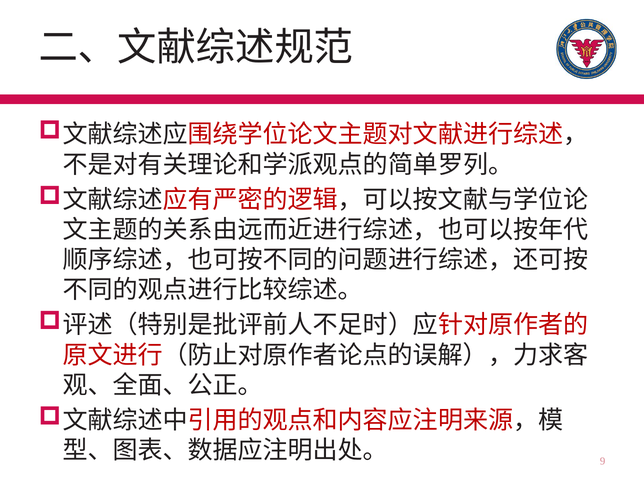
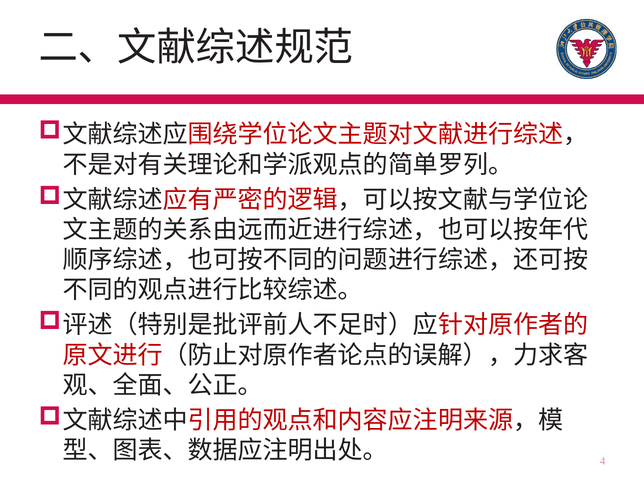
9: 9 -> 4 (603, 461)
